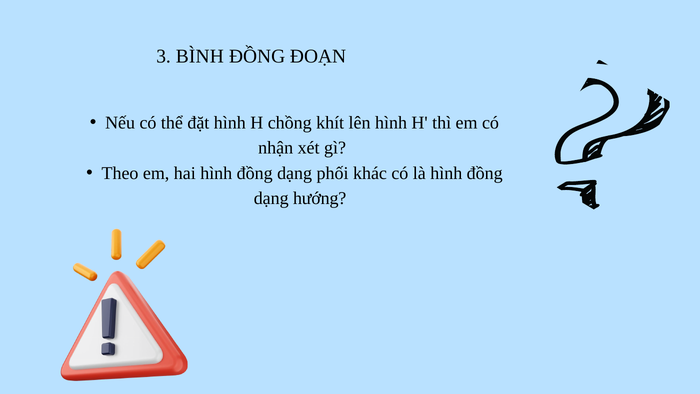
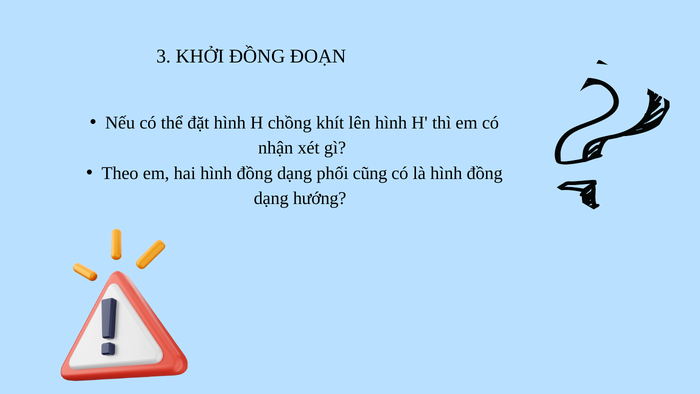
BÌNH: BÌNH -> KHỞI (200, 56)
khác: khác -> cũng (370, 173)
